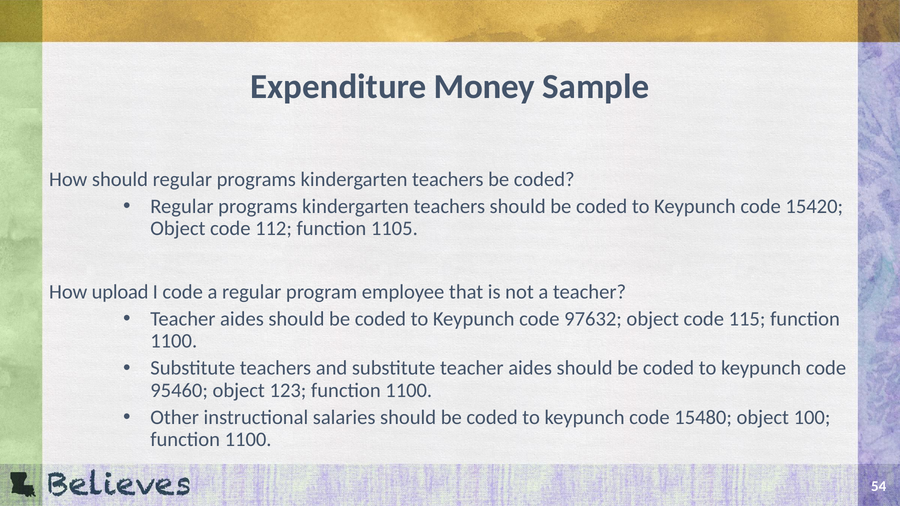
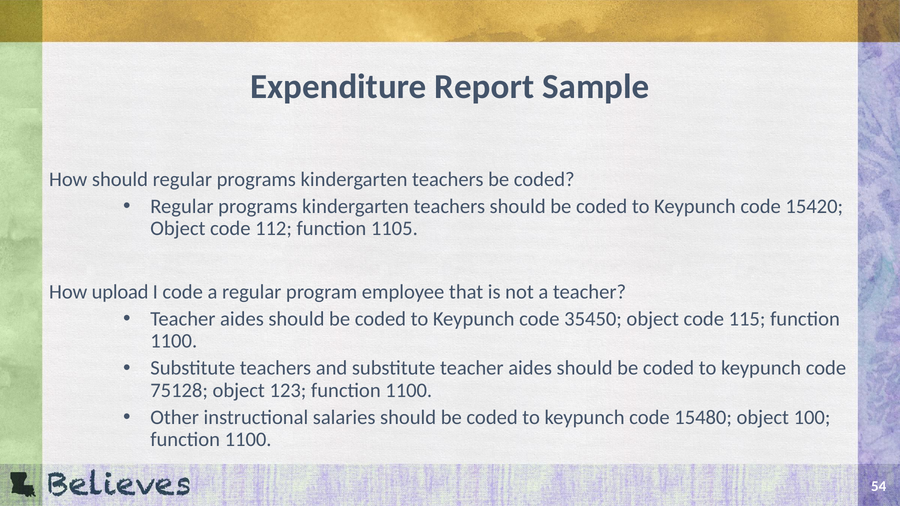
Money: Money -> Report (484, 86)
97632: 97632 -> 35450 (593, 319)
95460: 95460 -> 75128 (179, 391)
